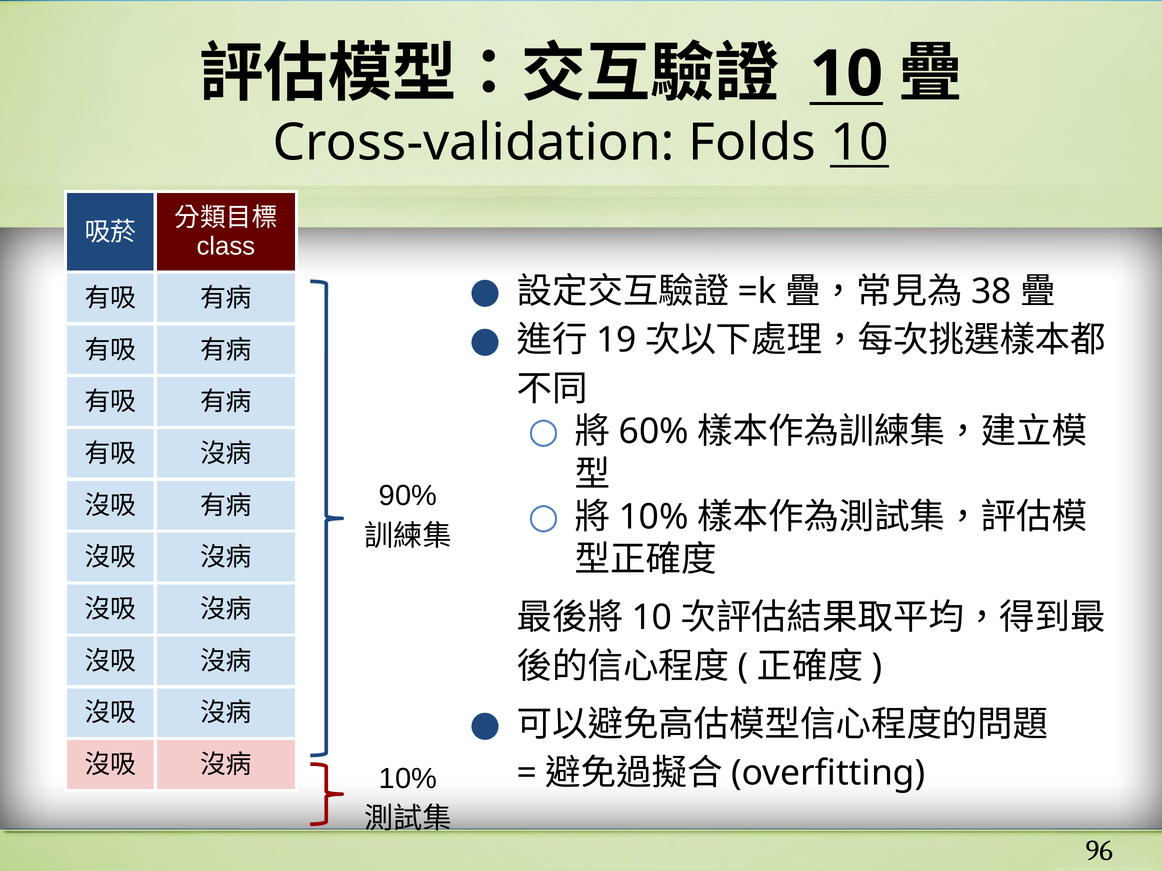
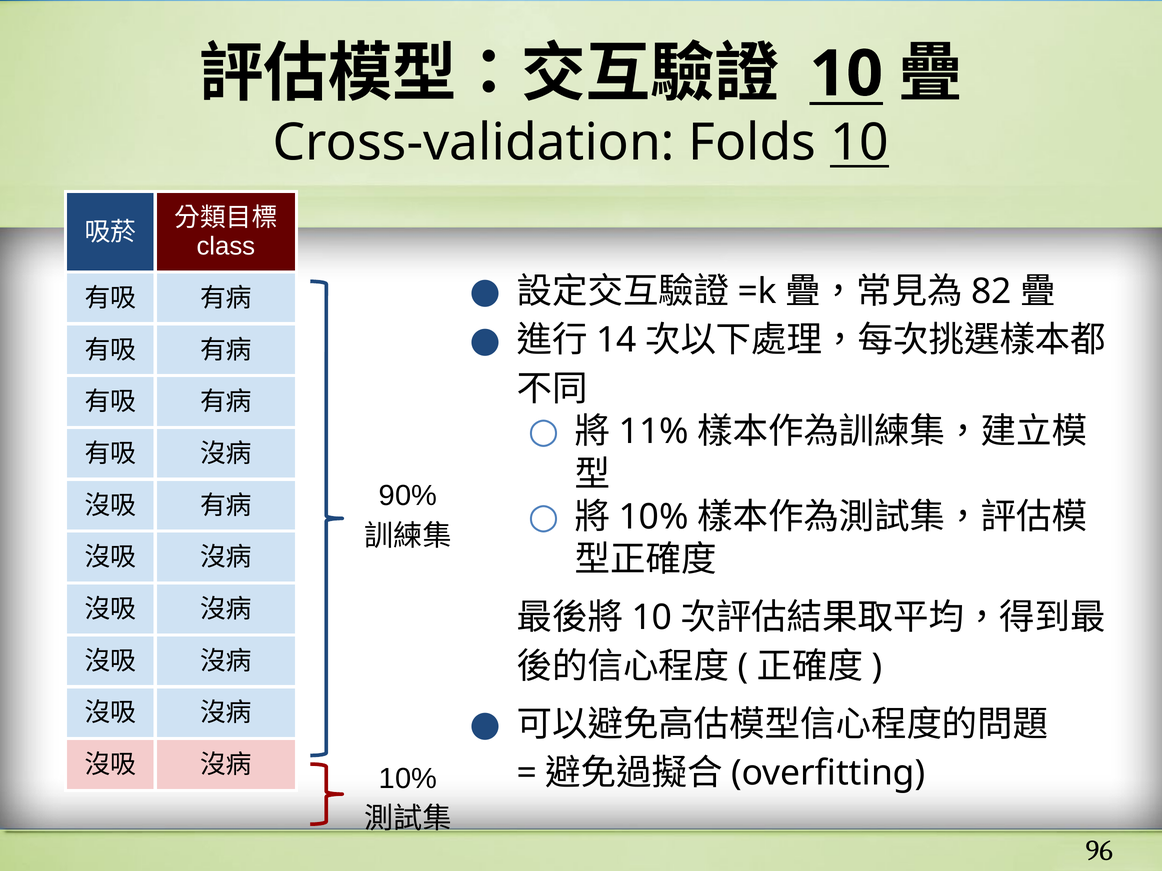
38: 38 -> 82 (991, 292)
19: 19 -> 14 (616, 340)
60%: 60% -> 11% (654, 432)
